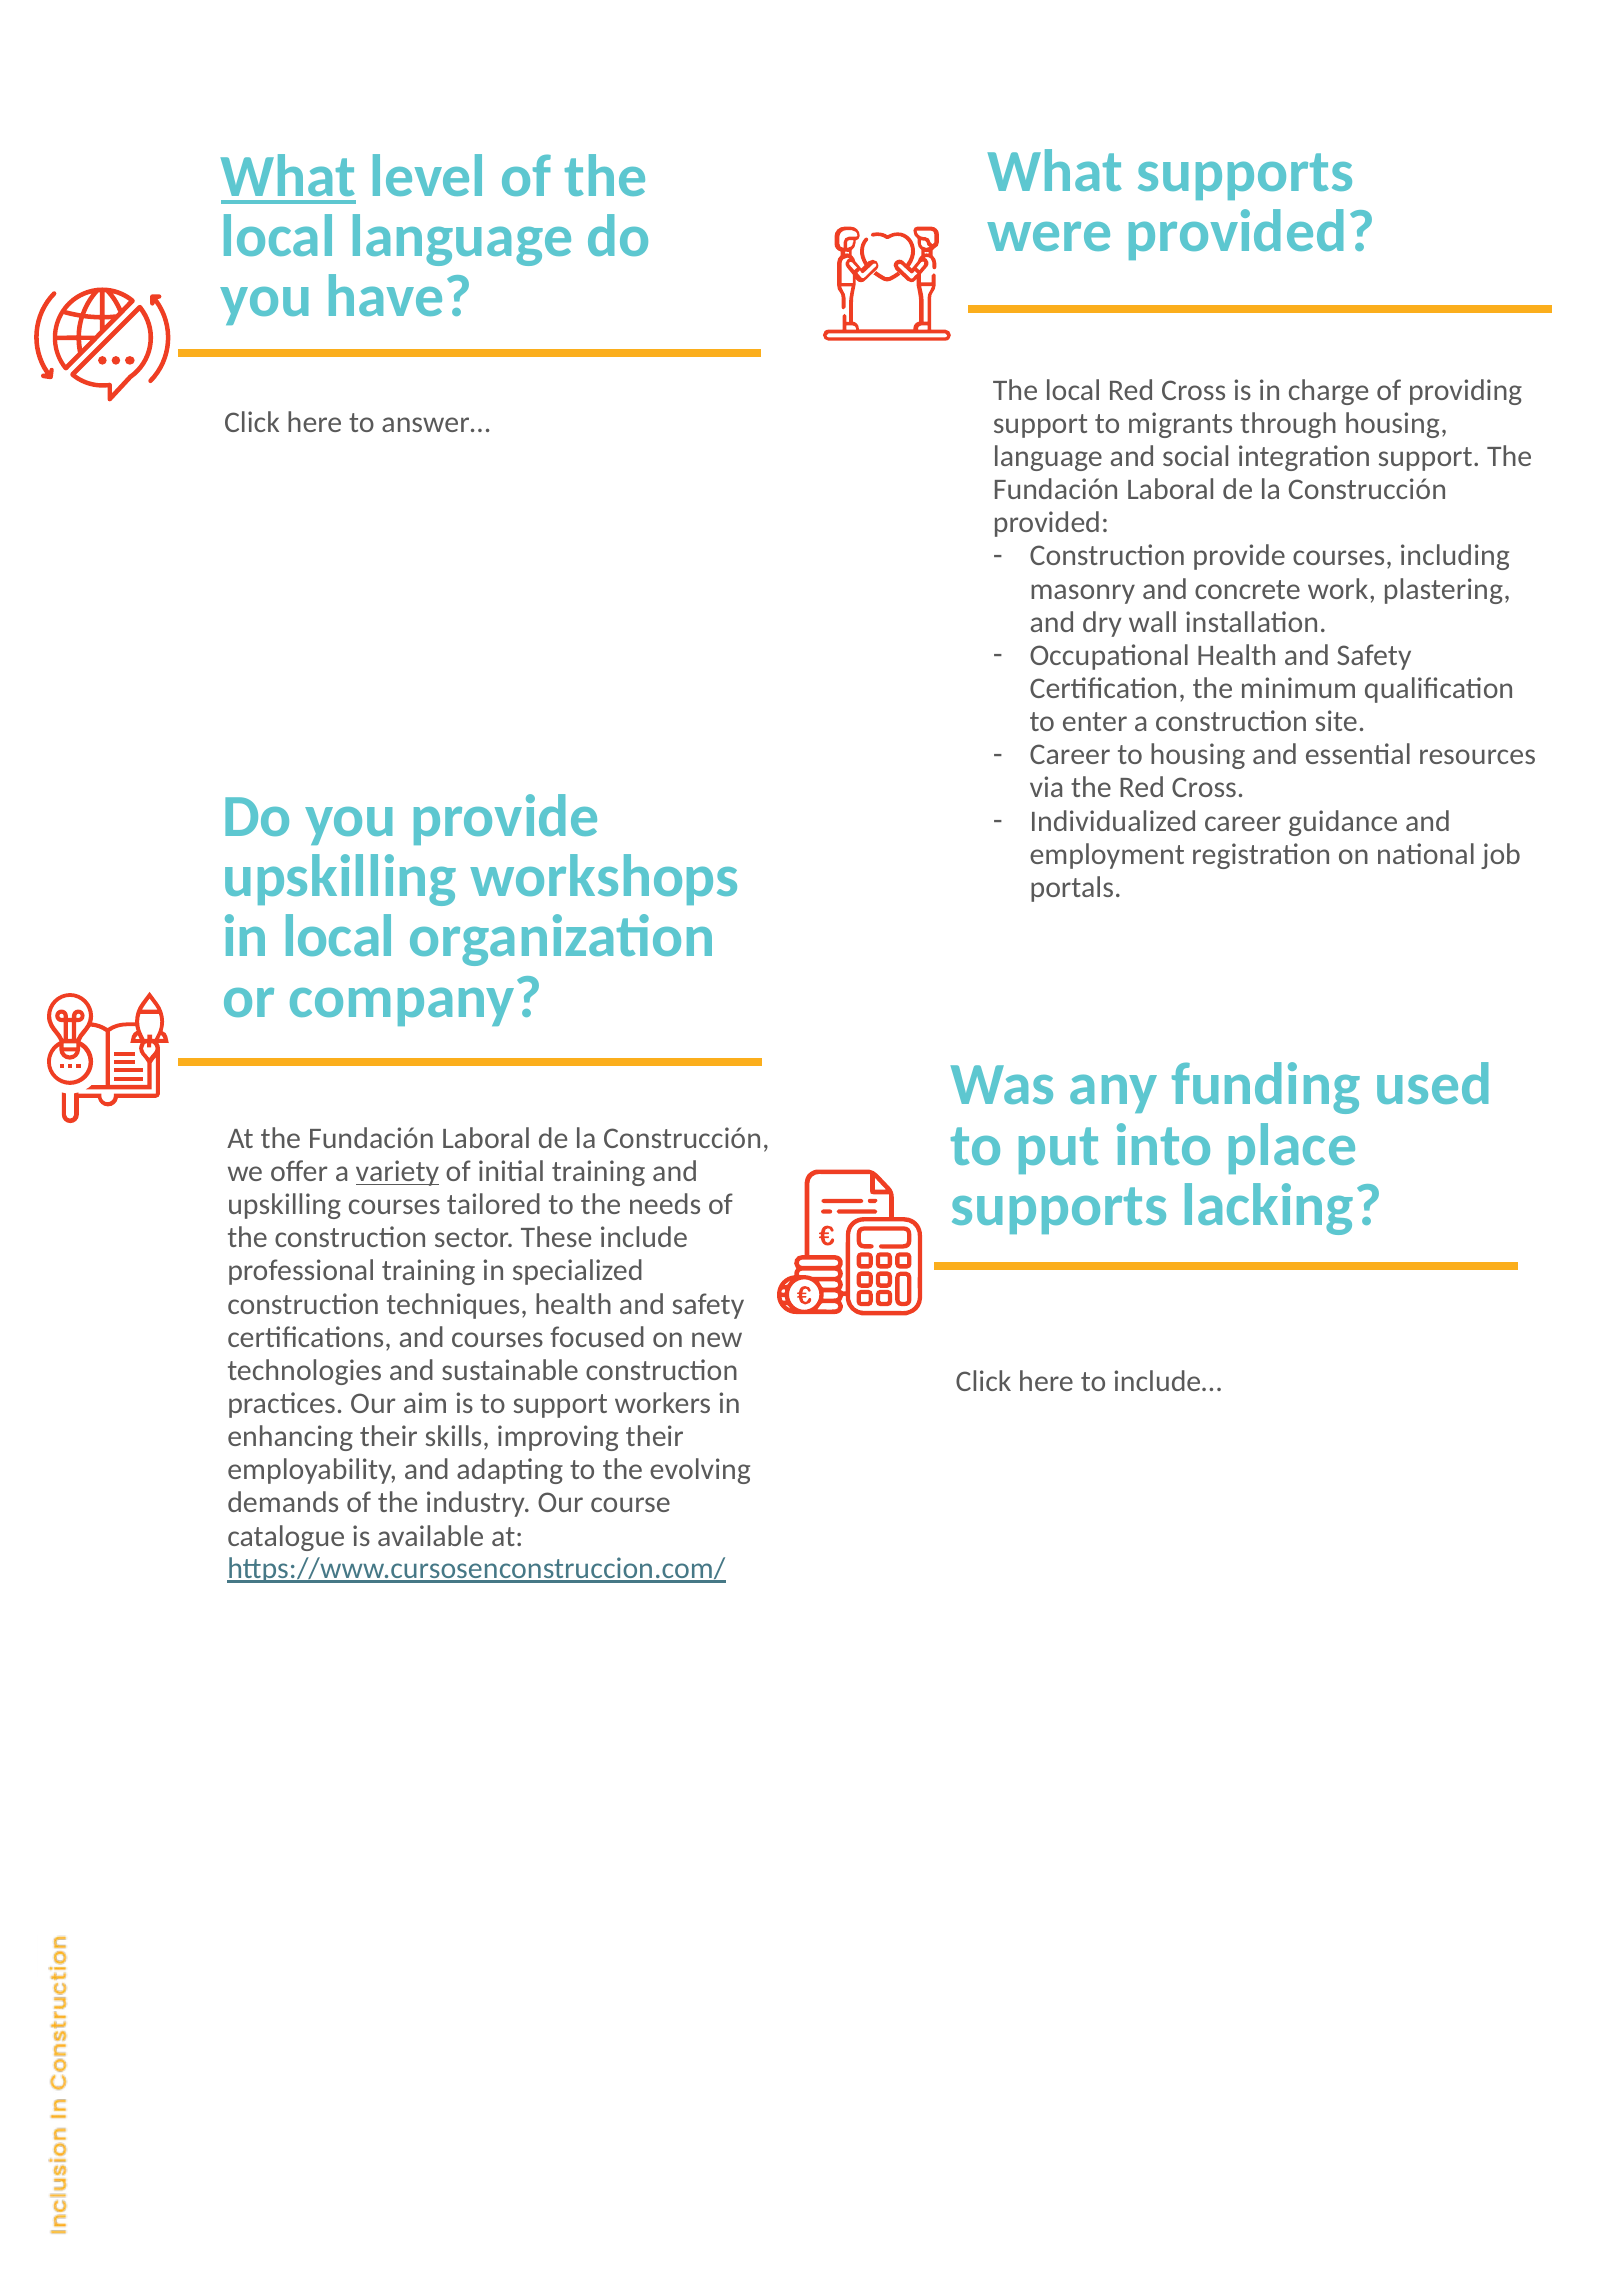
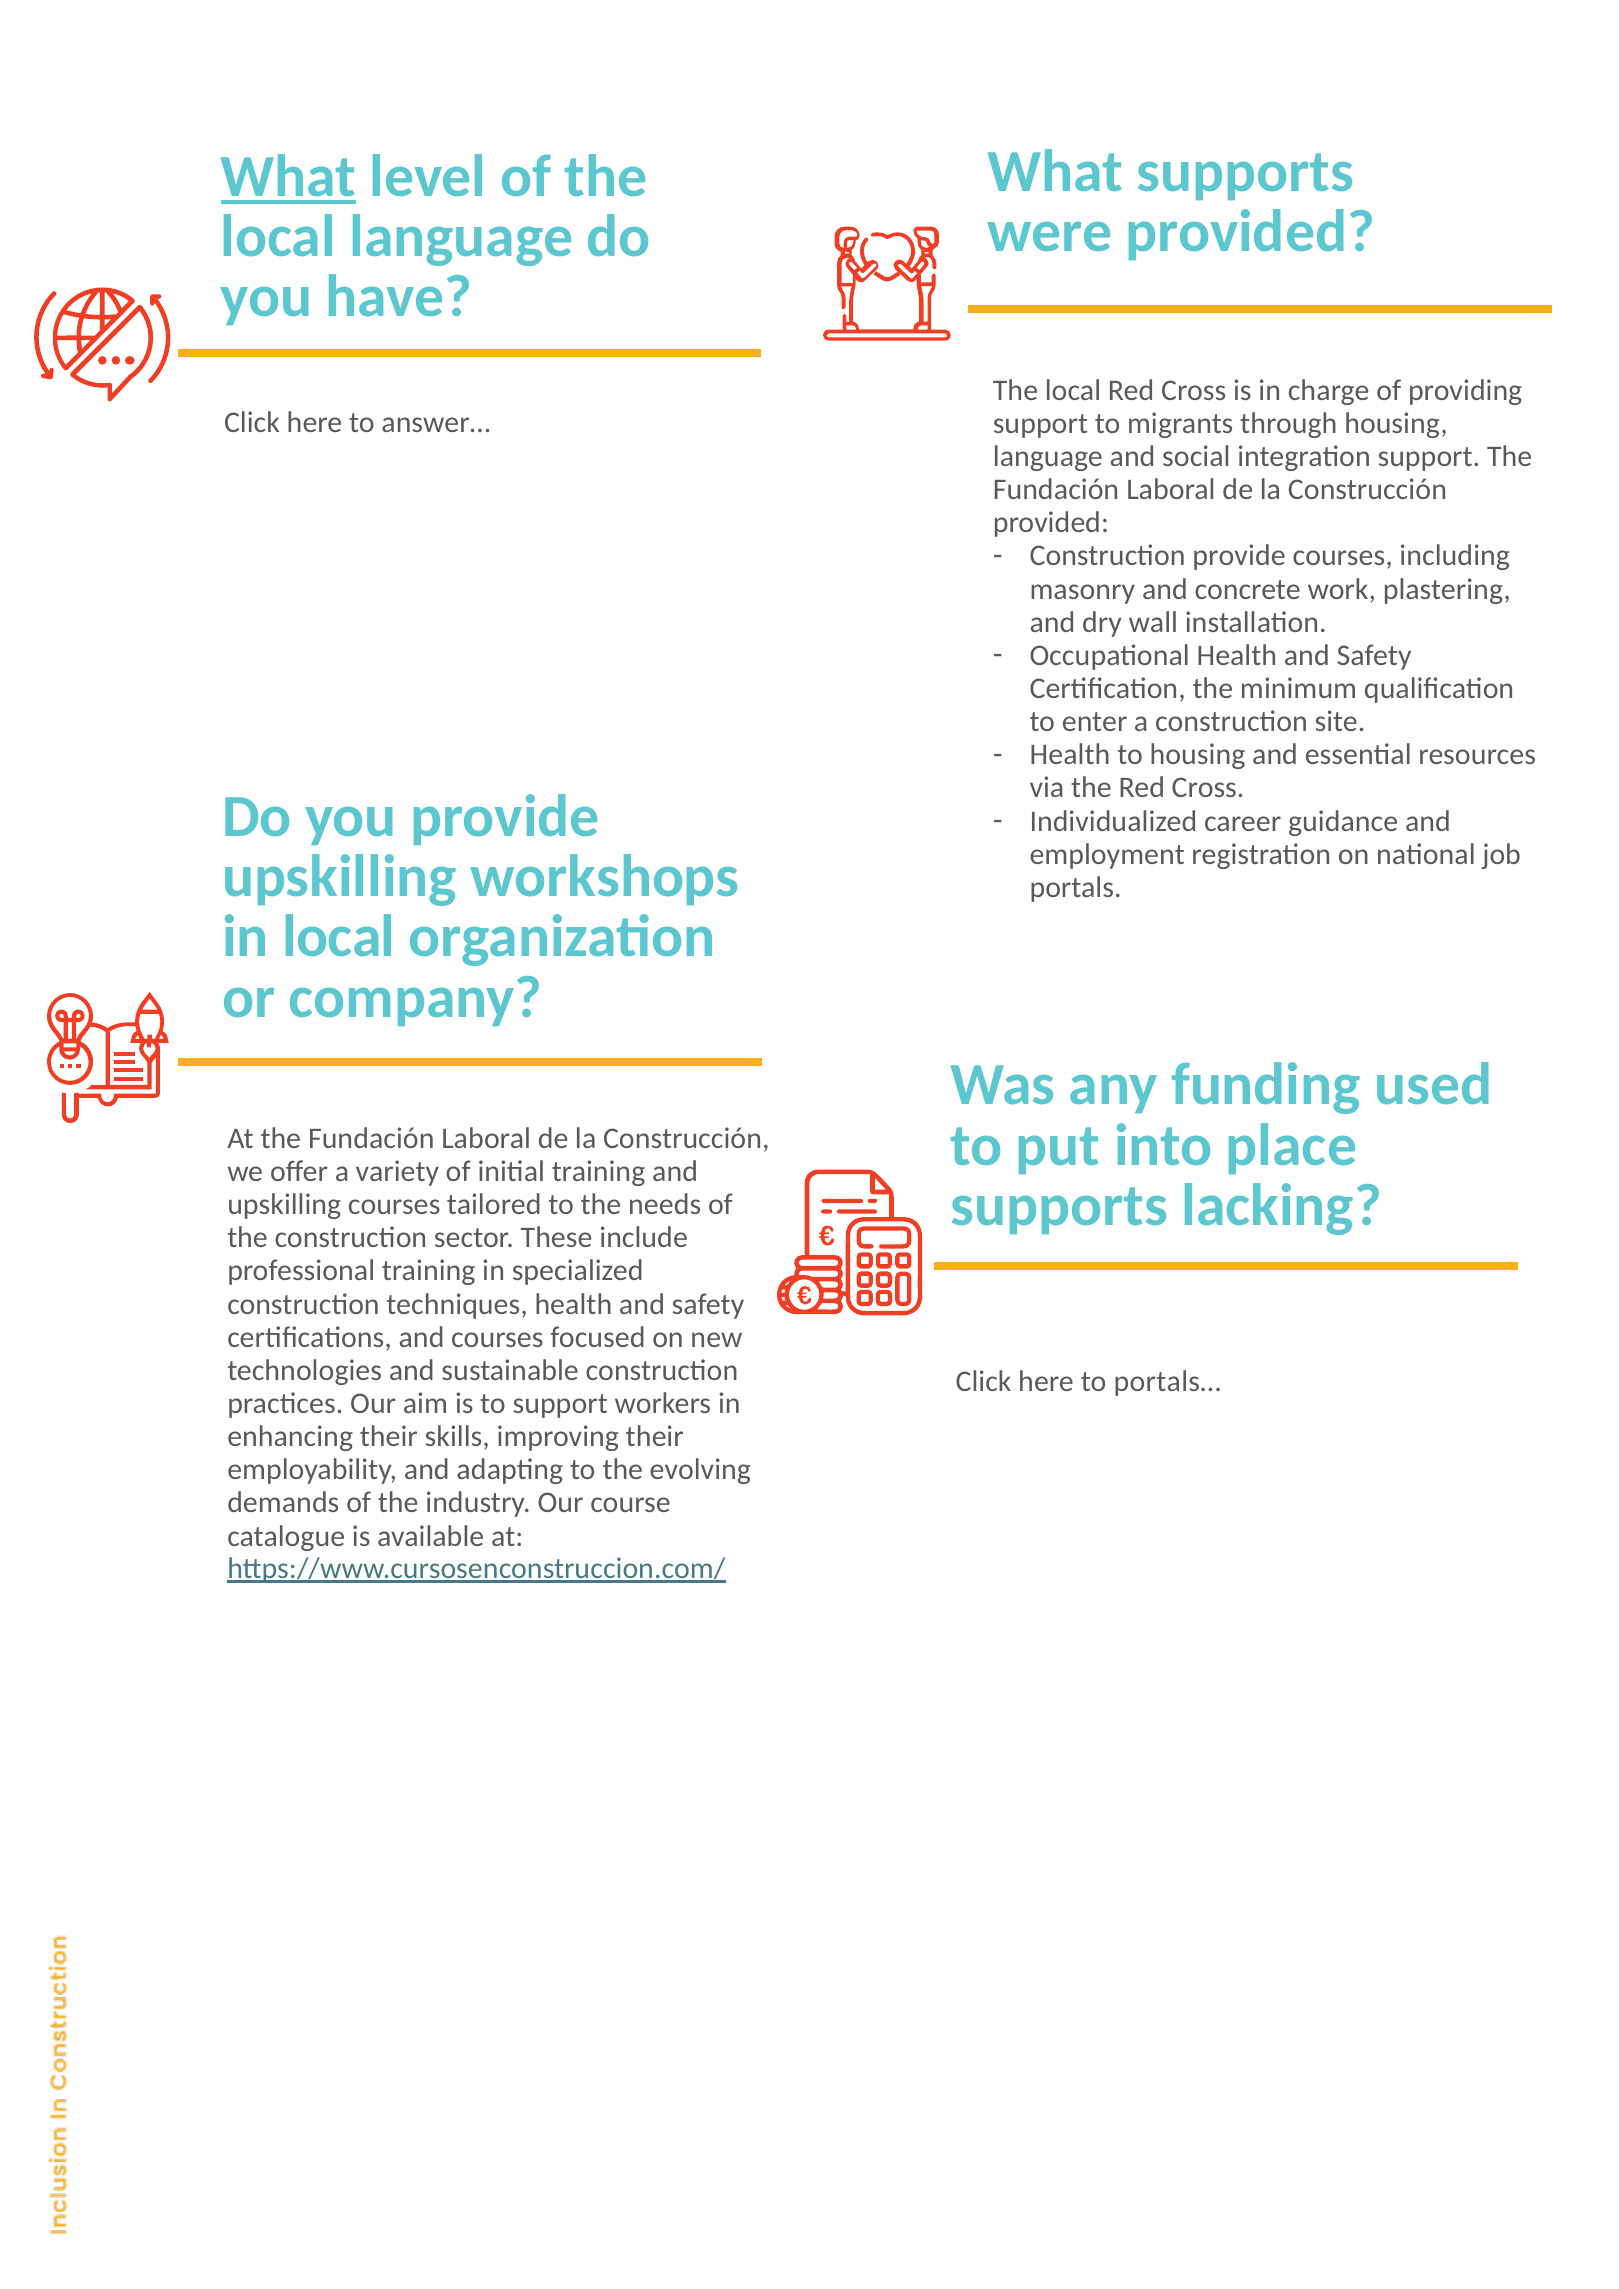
Career: Career -> Health (1070, 755)
variety underline: present -> none (397, 1172)
include…: include… -> portals… (1167, 1382)
